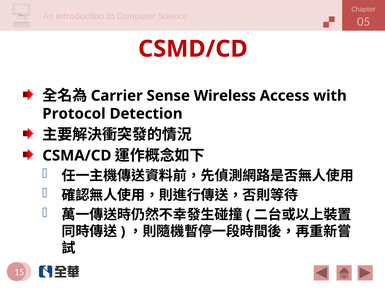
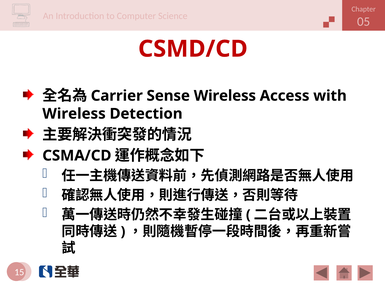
Protocol: Protocol -> Wireless (74, 114)
